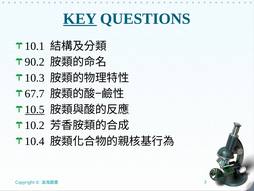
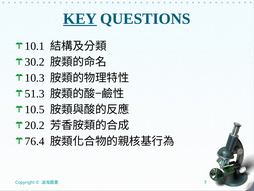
90.2: 90.2 -> 30.2 (35, 62)
67.7: 67.7 -> 51.3 (35, 94)
10.5 underline: present -> none (35, 109)
10.2: 10.2 -> 20.2 (35, 125)
10.4: 10.4 -> 76.4 (35, 141)
